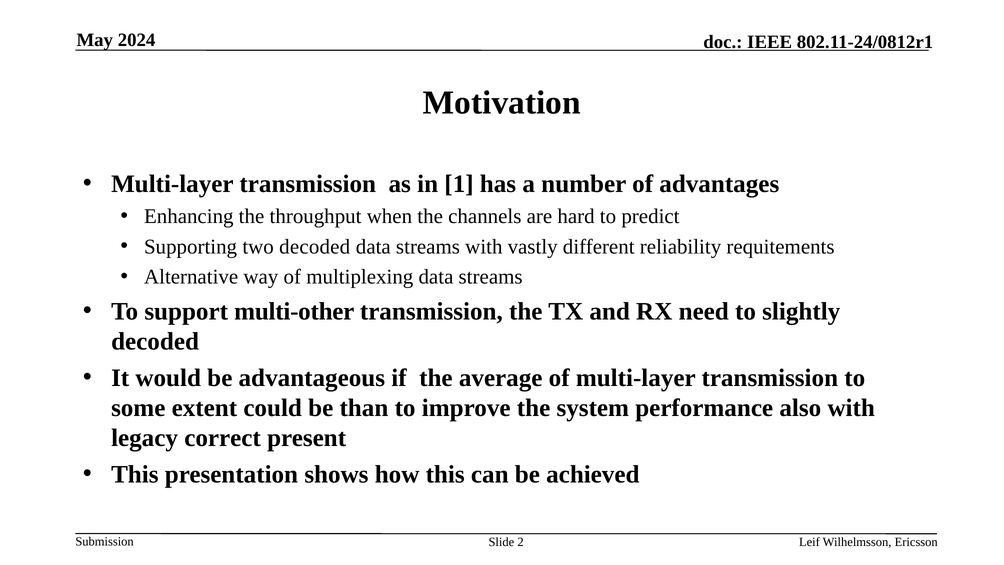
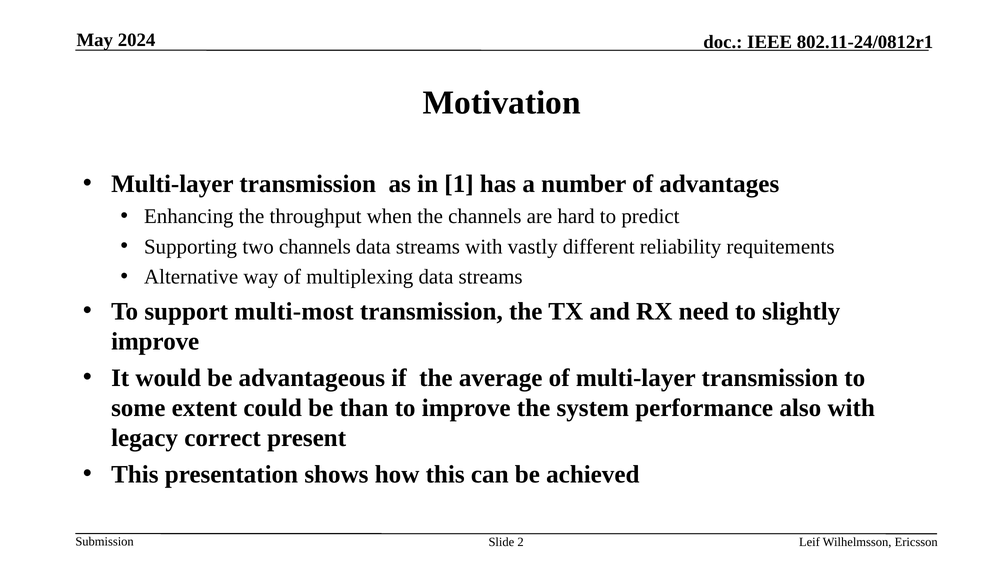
two decoded: decoded -> channels (315, 247)
multi-other: multi-other -> multi-most (294, 311)
decoded: decoded -> improve (155, 341)
